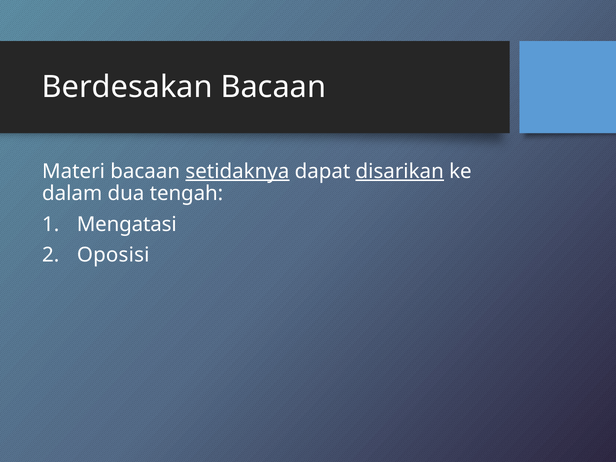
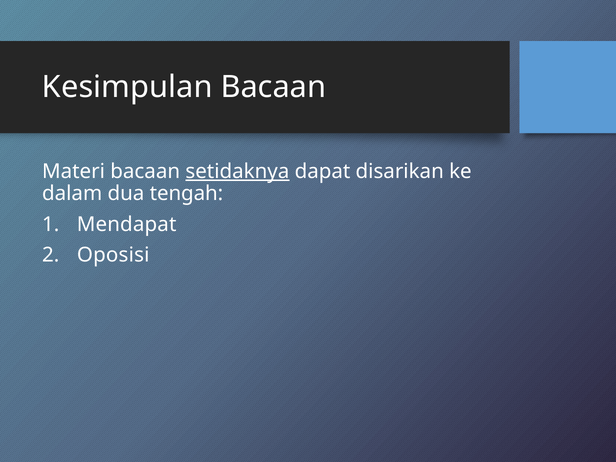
Berdesakan: Berdesakan -> Kesimpulan (127, 87)
disarikan underline: present -> none (400, 171)
Mengatasi: Mengatasi -> Mendapat (127, 224)
